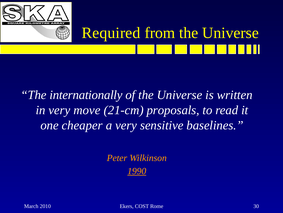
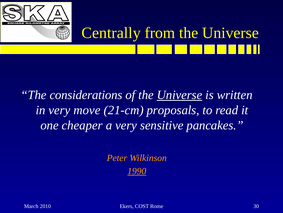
Required: Required -> Centrally (111, 33)
internationally: internationally -> considerations (86, 95)
Universe underline: none -> present (180, 95)
baselines: baselines -> pancakes (215, 125)
